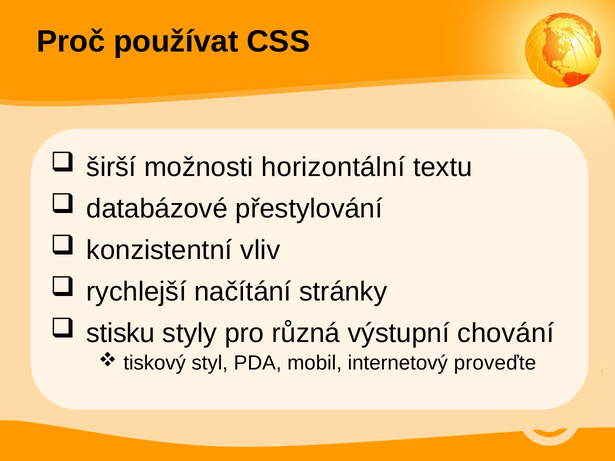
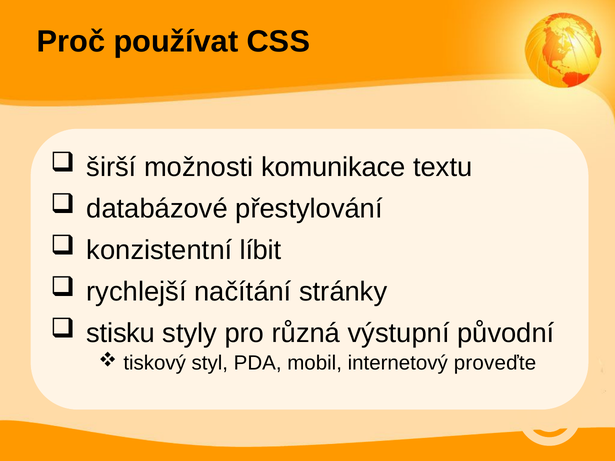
horizontální: horizontální -> komunikace (333, 167)
vliv: vliv -> líbit (261, 250)
chování: chování -> původní (506, 333)
